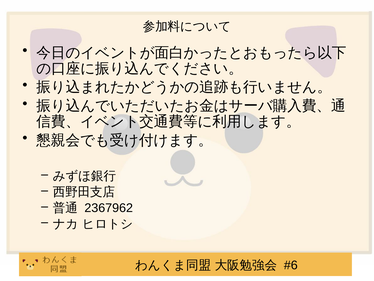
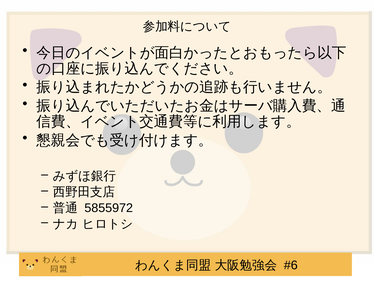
2367962: 2367962 -> 5855972 (109, 208)
